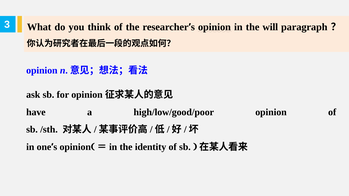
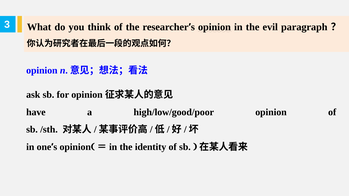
will: will -> evil (270, 27)
